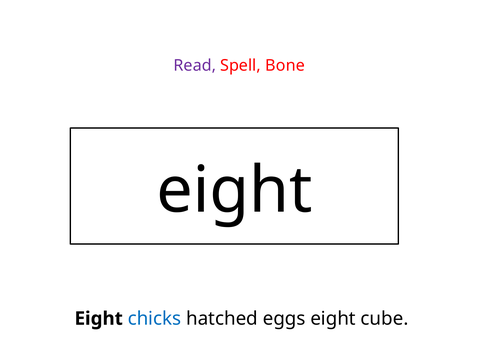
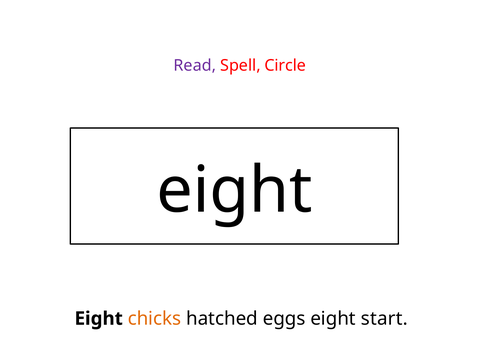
Bone: Bone -> Circle (285, 66)
chicks colour: blue -> orange (154, 319)
cube: cube -> start (384, 319)
